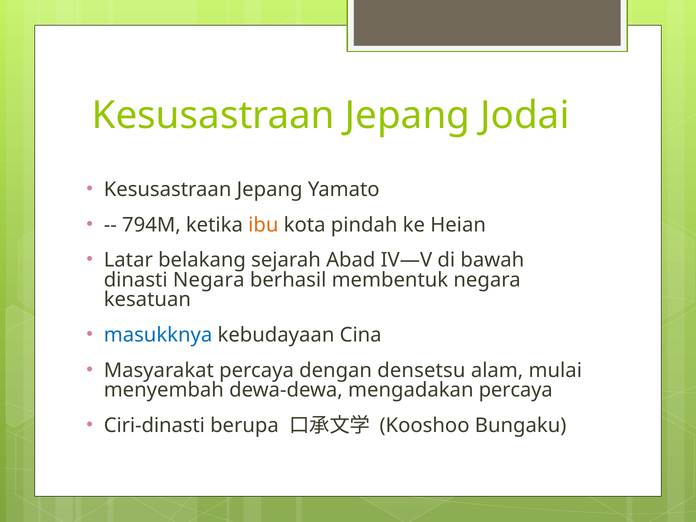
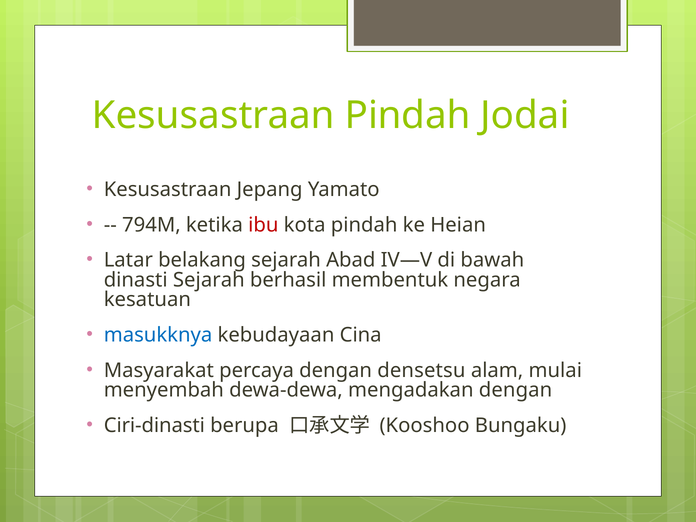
Jepang: Jepang -> Pindah (408, 116)
ibu colour: orange -> red (263, 225)
dinasti Negara: Negara -> Sejarah (209, 280)
mengadakan percaya: percaya -> dengan (516, 390)
